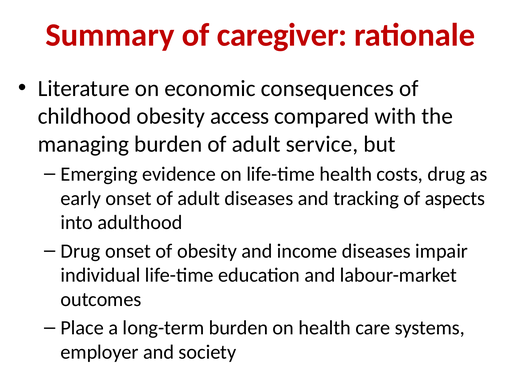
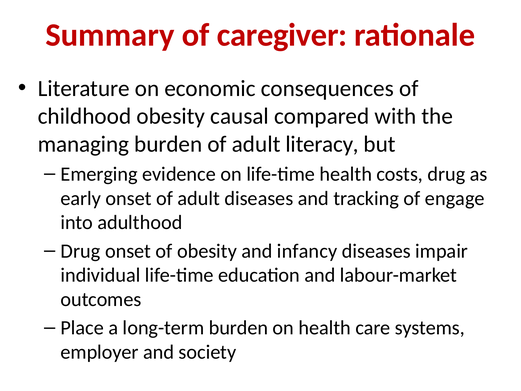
access: access -> causal (240, 116)
service: service -> literacy (322, 144)
aspects: aspects -> engage (455, 198)
income: income -> infancy (307, 251)
